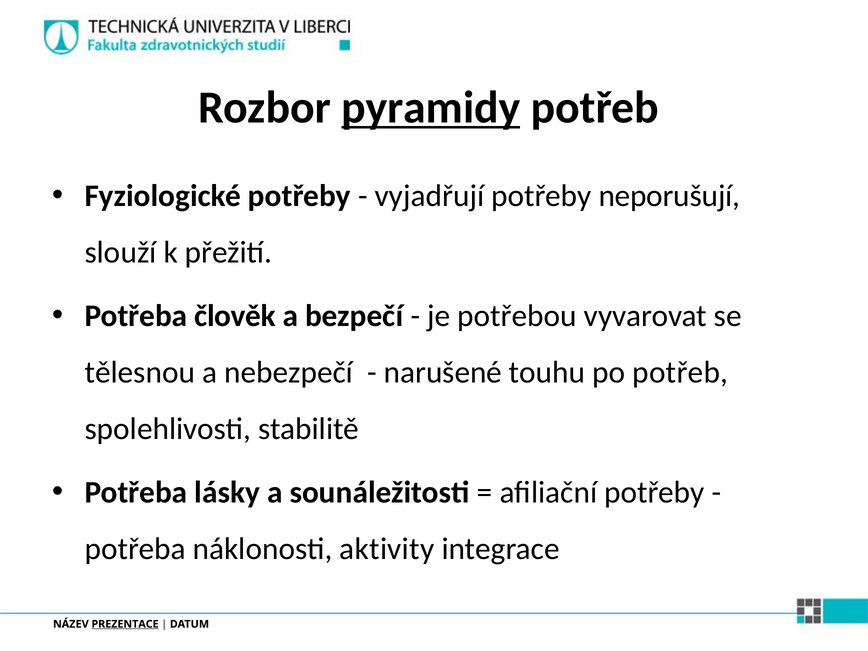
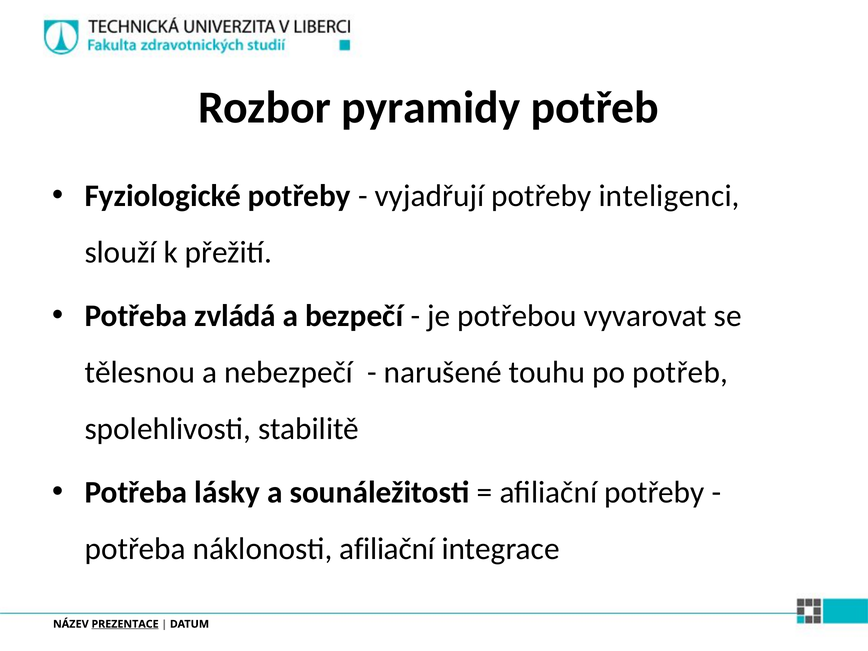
pyramidy underline: present -> none (431, 108)
neporušují: neporušují -> inteligenci (669, 196)
člověk: člověk -> zvládá (235, 316)
náklonosti aktivity: aktivity -> afiliační (387, 549)
